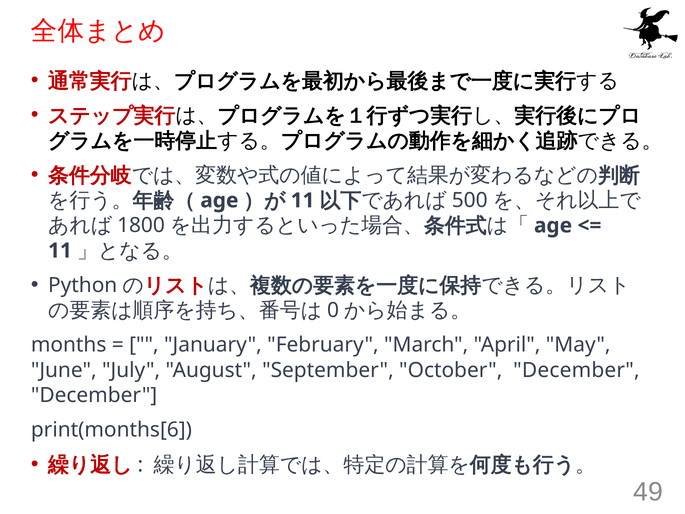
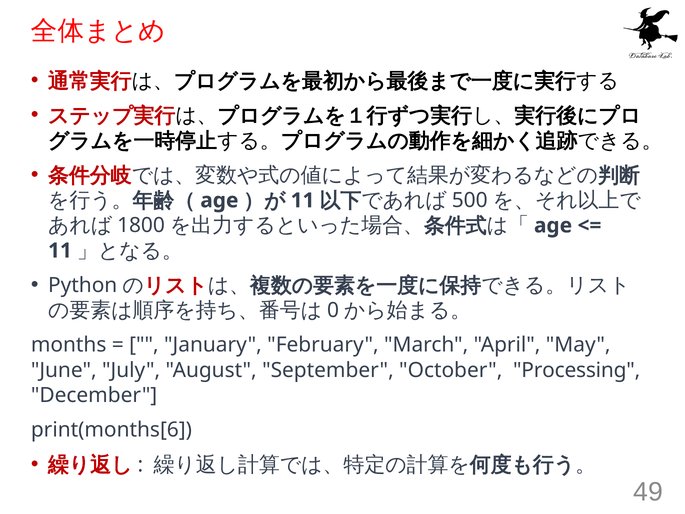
October December: December -> Processing (577, 370)
